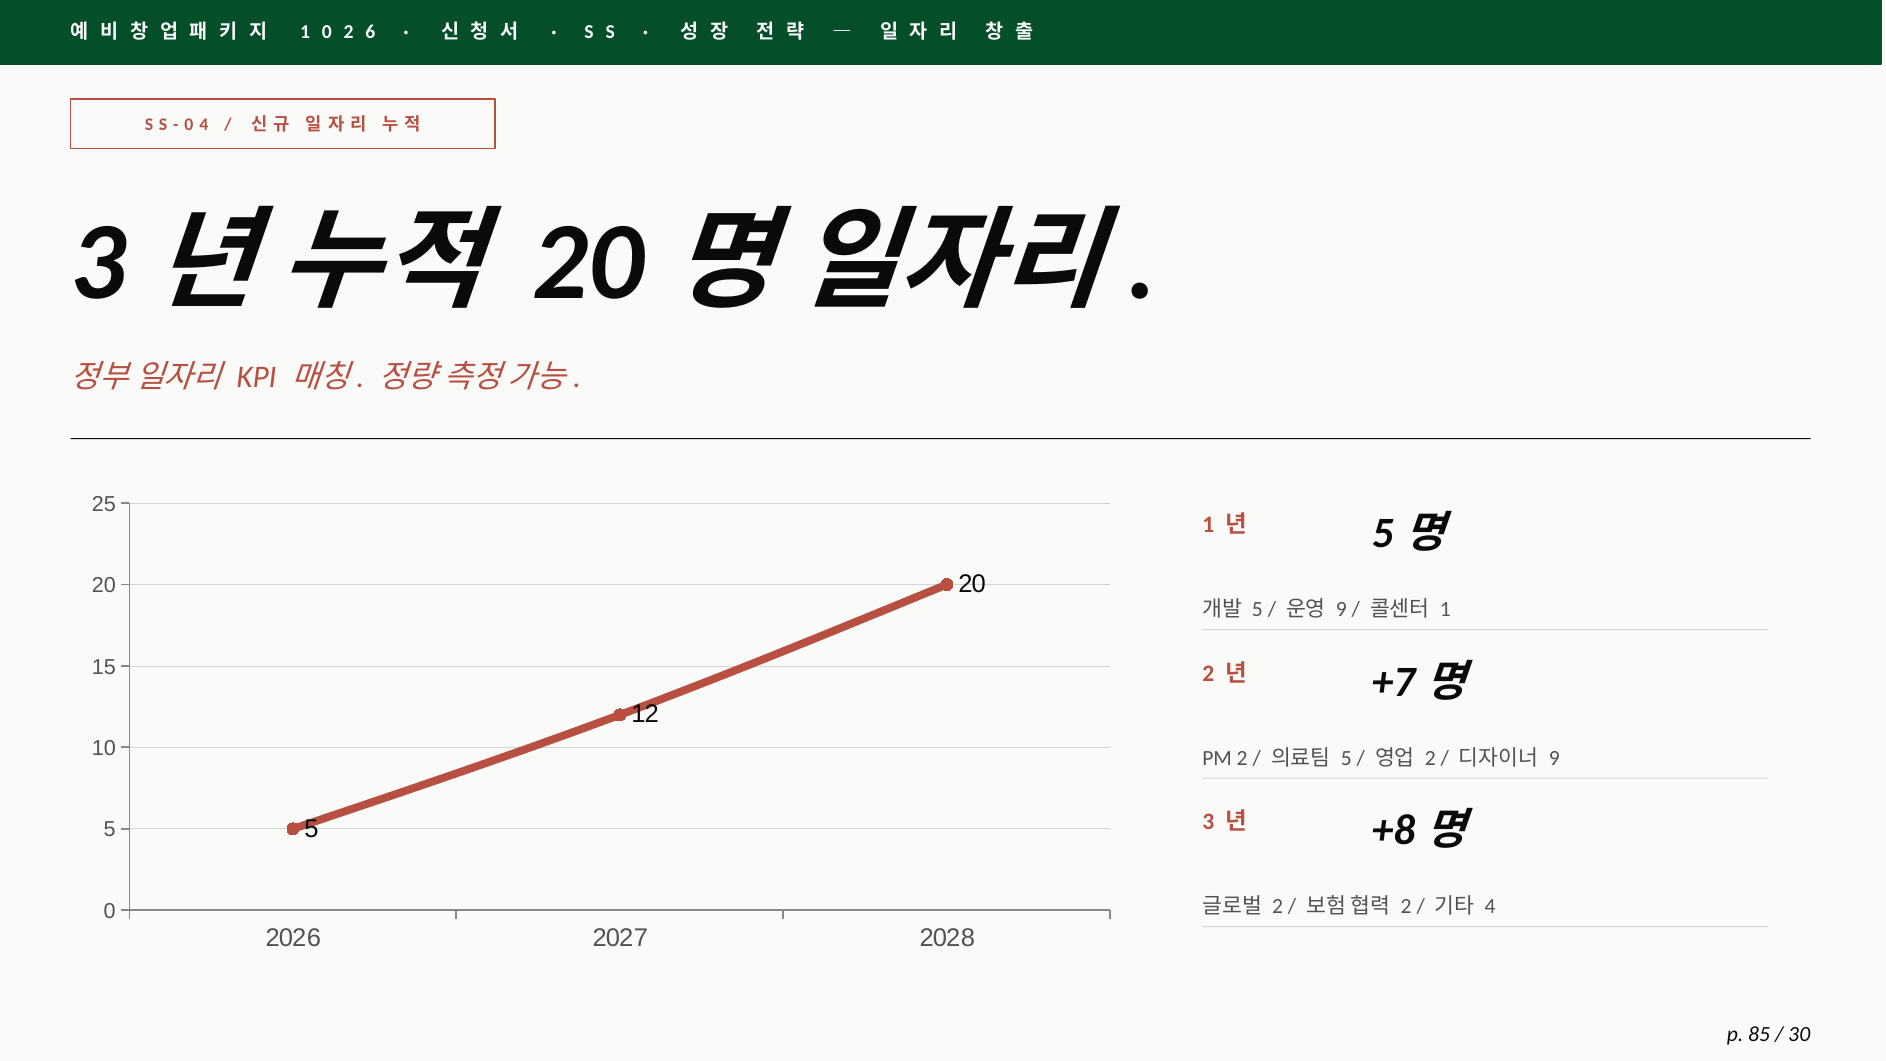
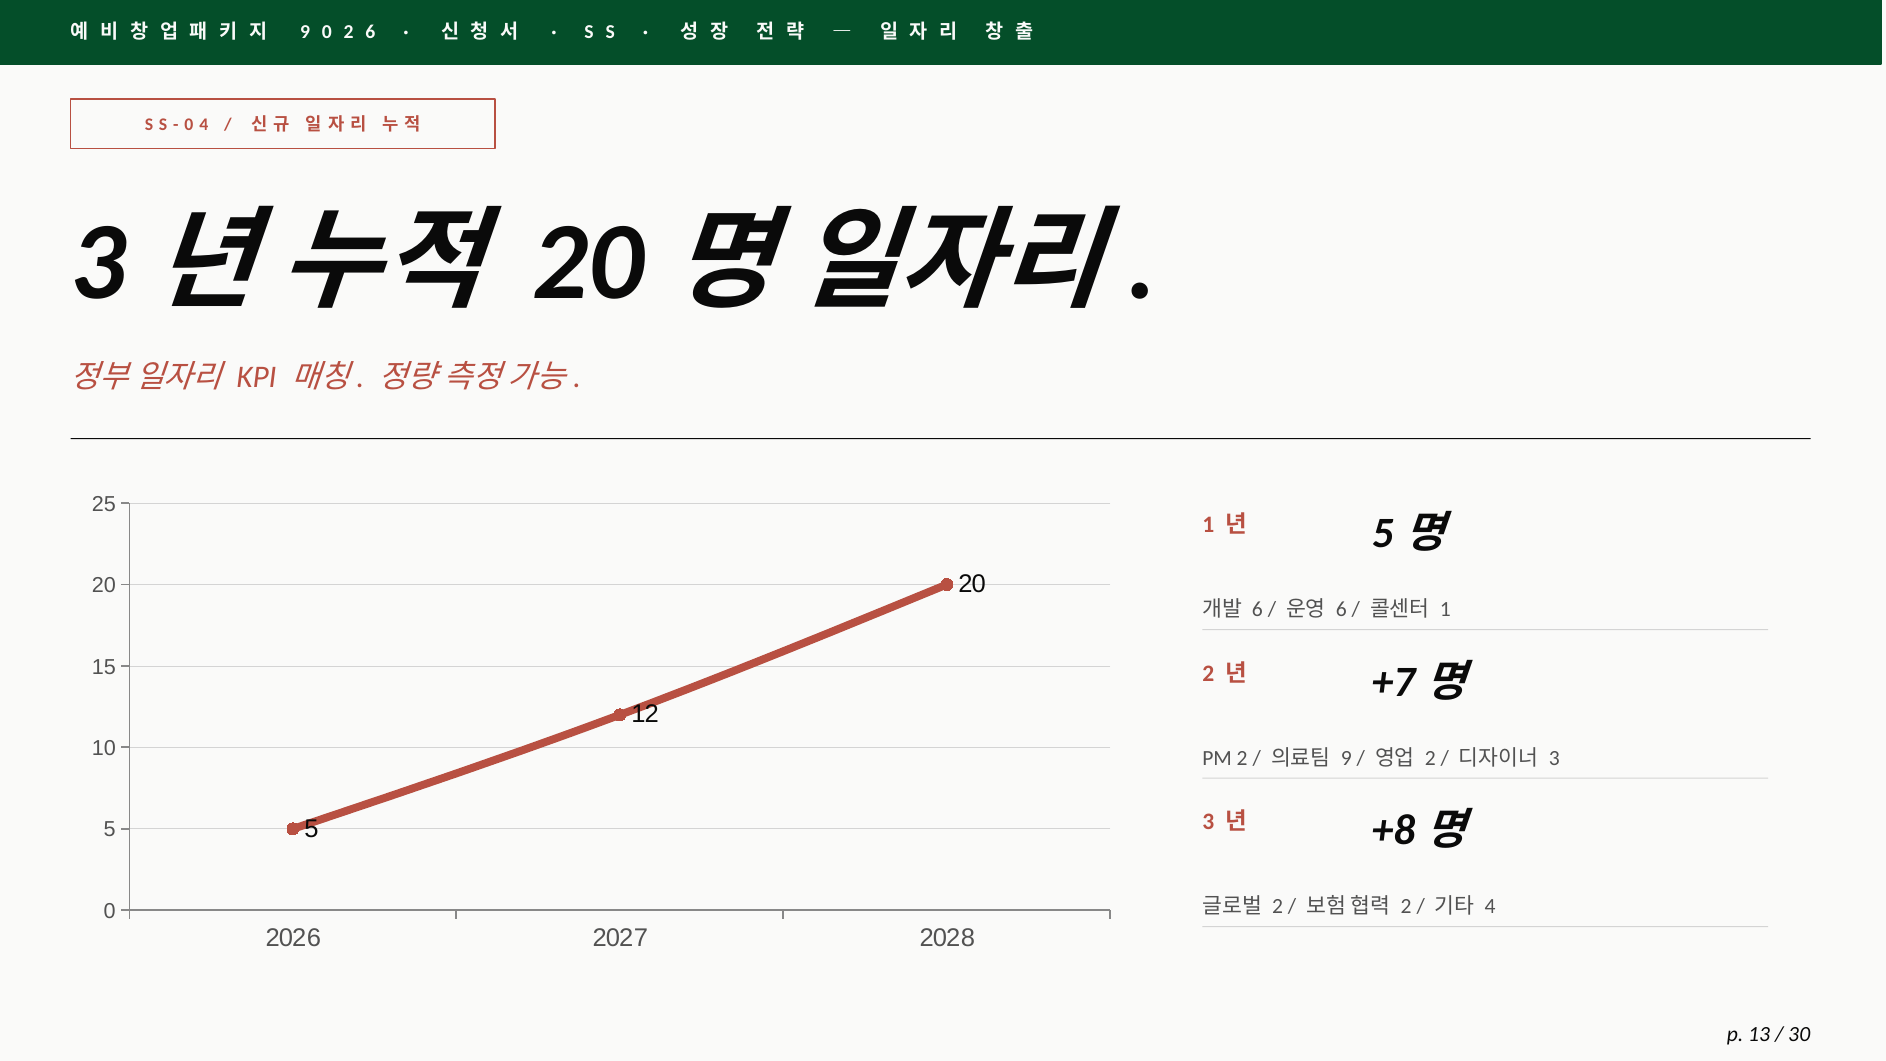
1: 1 -> 9 (305, 32)
5: 5 -> 6 (1257, 610)
9: 9 -> 6 (1341, 610)
5: 5 -> 9 (1346, 758)
9: 9 -> 3 (1554, 758)
85: 85 -> 13 (1759, 1034)
